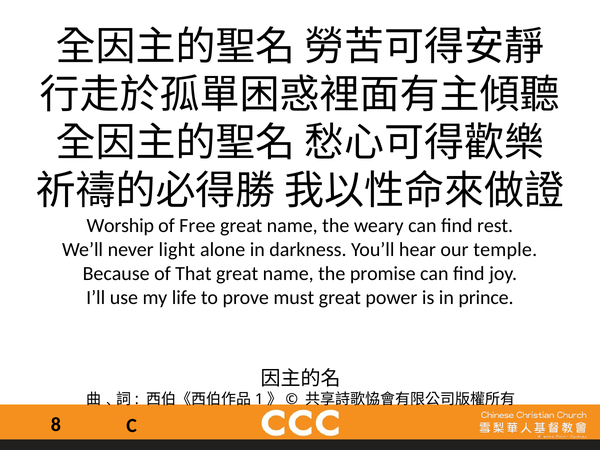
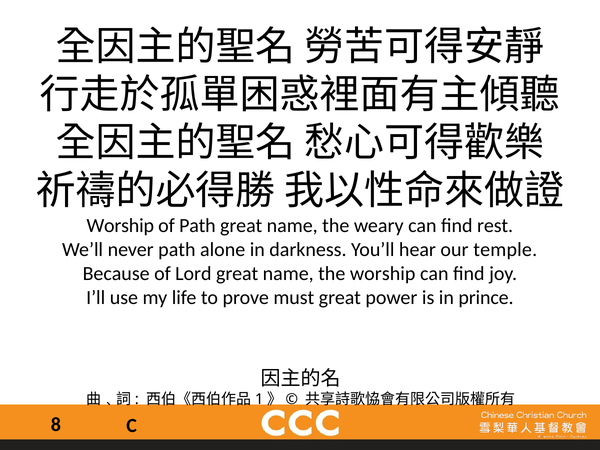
of Free: Free -> Path (197, 226)
never light: light -> path (177, 250)
That: That -> Lord (193, 274)
the promise: promise -> worship (383, 274)
